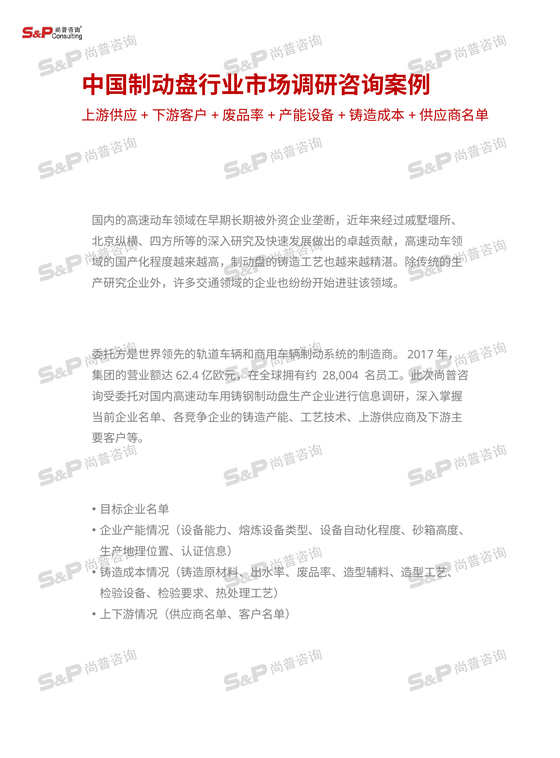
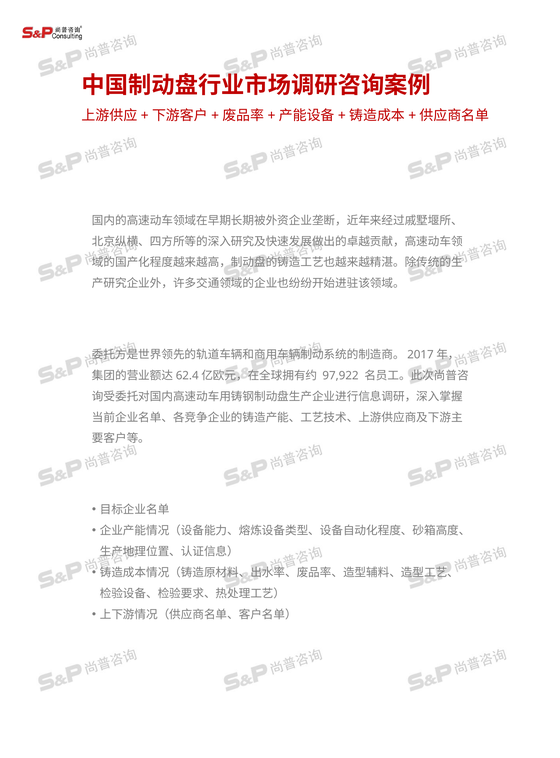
28,004: 28,004 -> 97,922 (341, 375)
